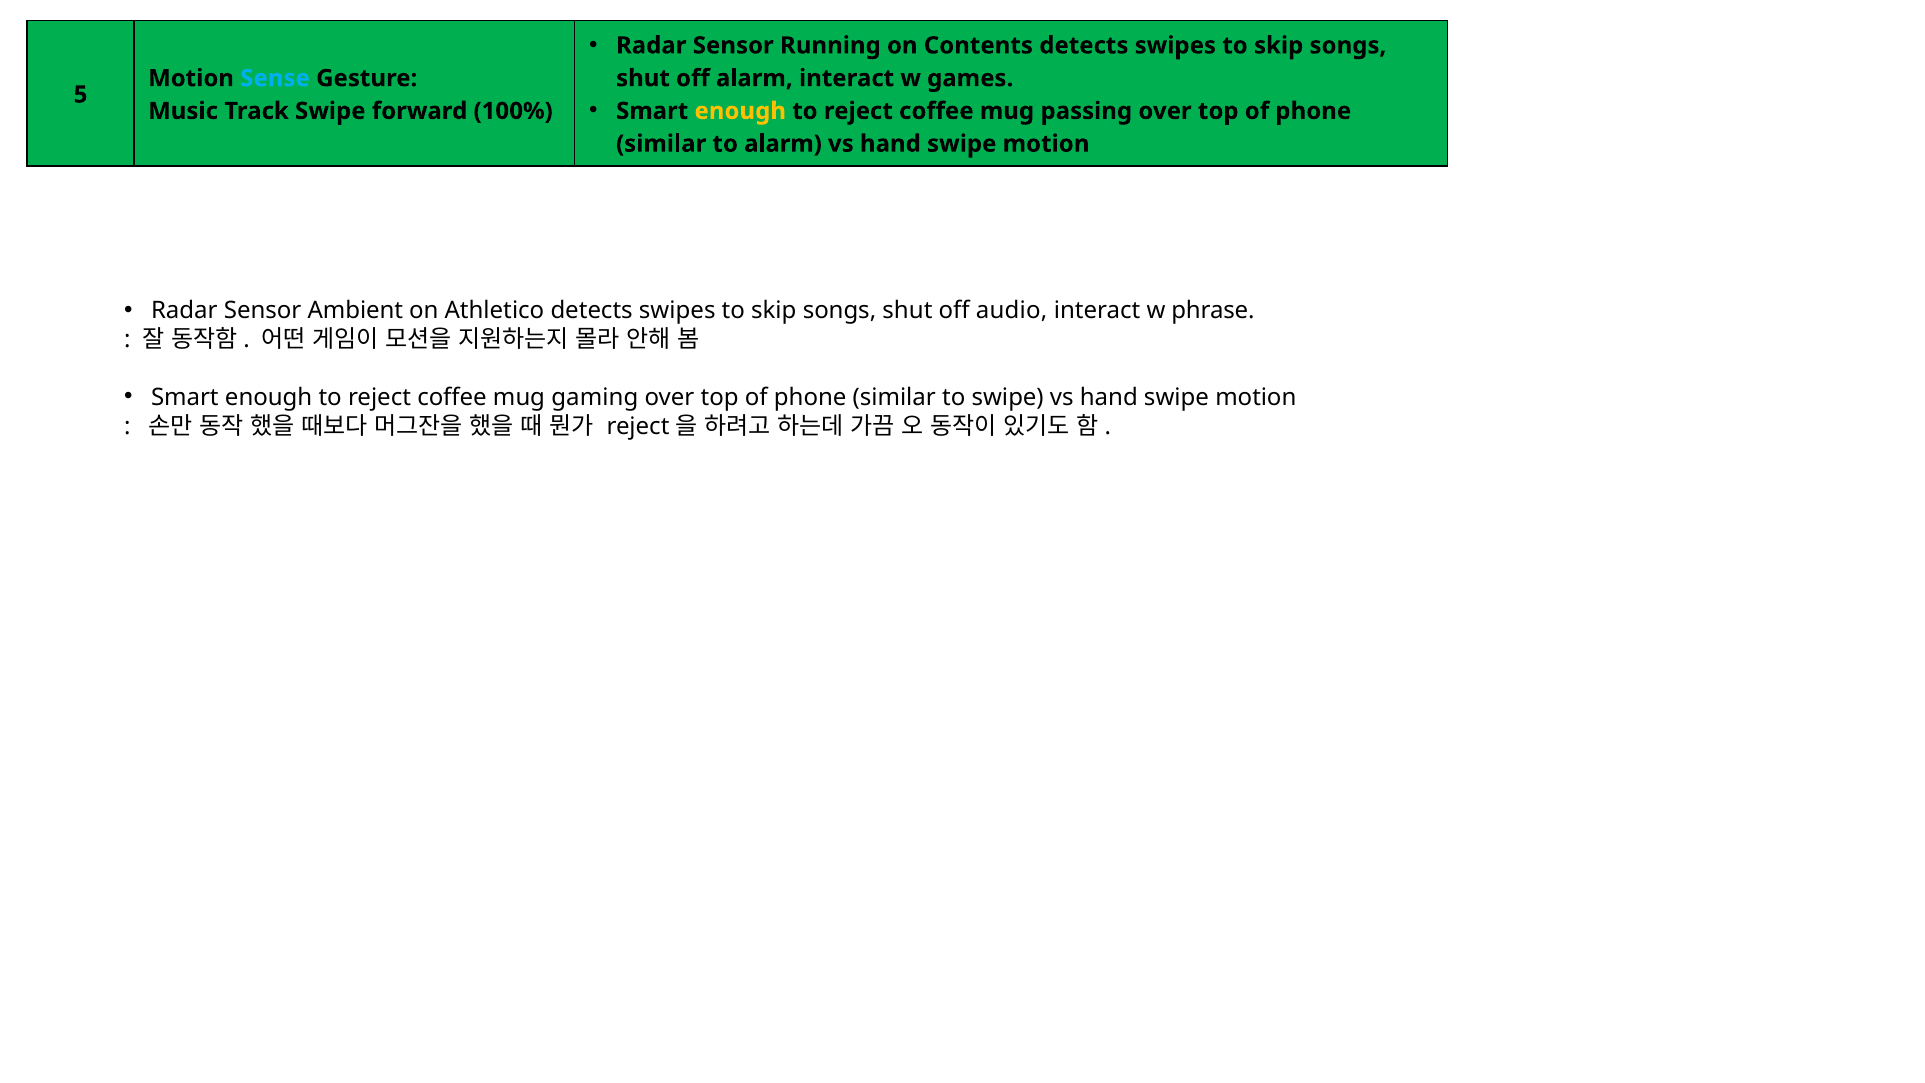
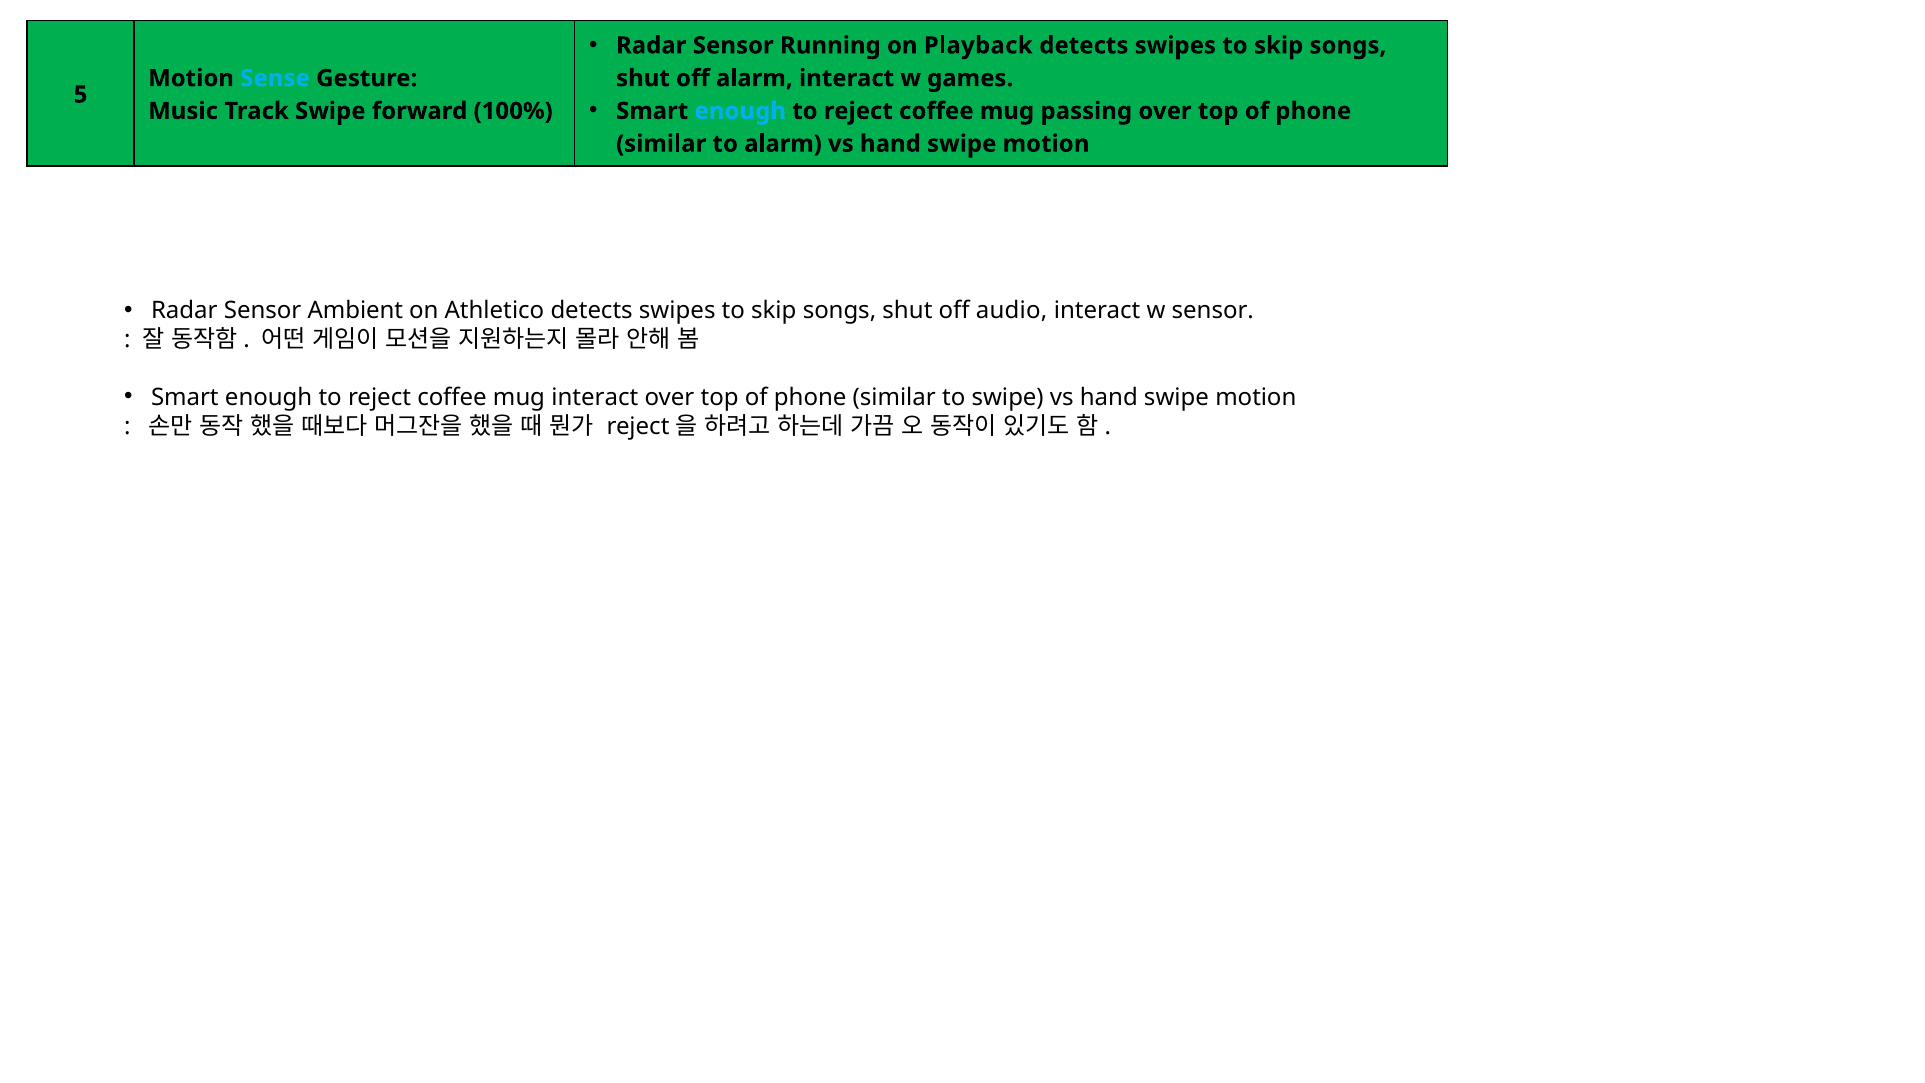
Contents: Contents -> Playback (978, 46)
enough colour: yellow -> light blue (740, 111)
w phrase: phrase -> sensor (1213, 311)
mug gaming: gaming -> interact (595, 397)
